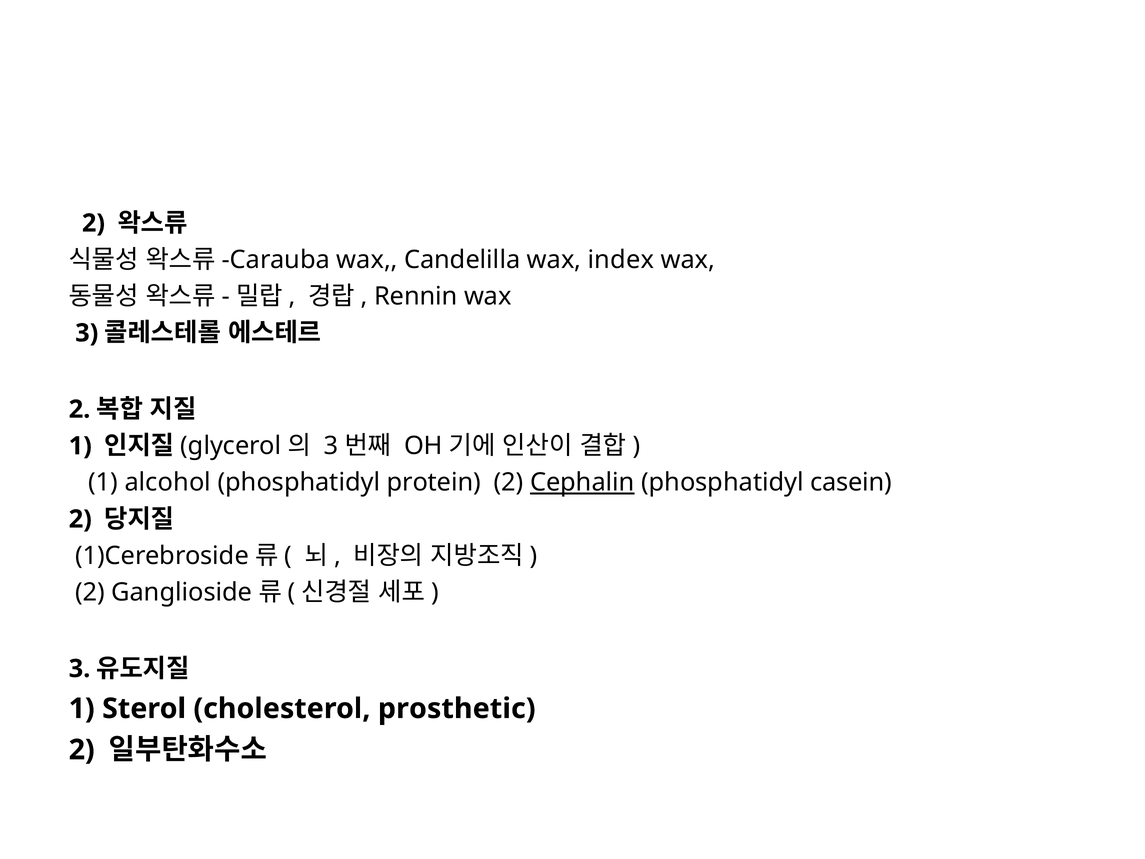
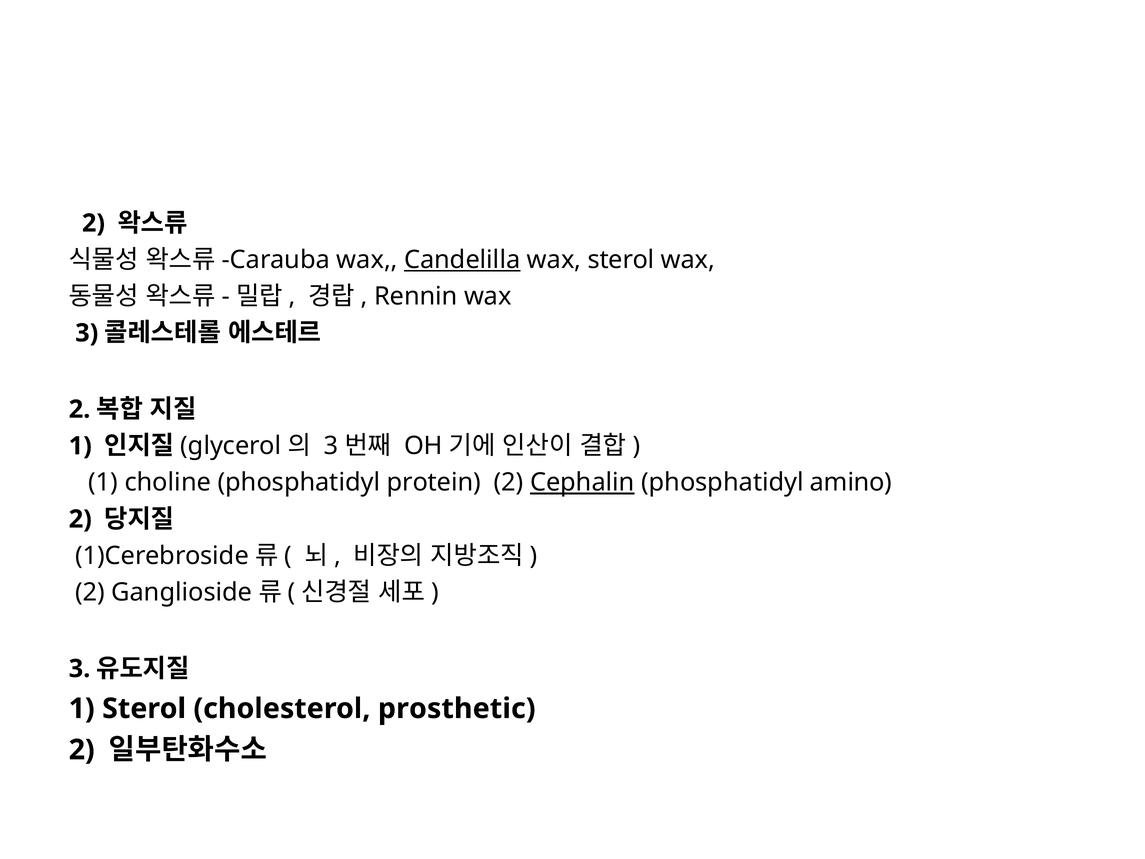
Candelilla underline: none -> present (462, 260)
wax index: index -> sterol (621, 260)
alcohol: alcohol -> choline (168, 482)
casein: casein -> amino (851, 482)
